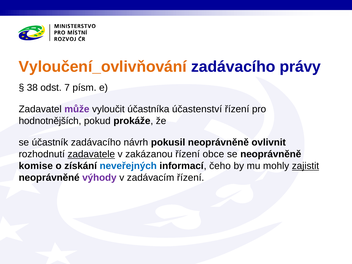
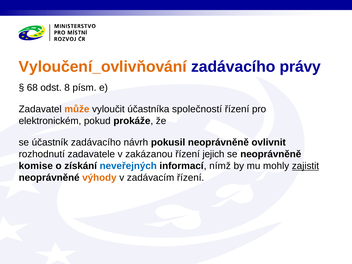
38: 38 -> 68 (32, 88)
7: 7 -> 8 (67, 88)
může colour: purple -> orange (77, 109)
účastenství: účastenství -> společností (197, 109)
hodnotnějších: hodnotnějších -> elektronickém (50, 121)
zadavatele underline: present -> none (91, 154)
obce: obce -> jejich (213, 154)
čeho: čeho -> nímž (220, 166)
výhody colour: purple -> orange (99, 178)
